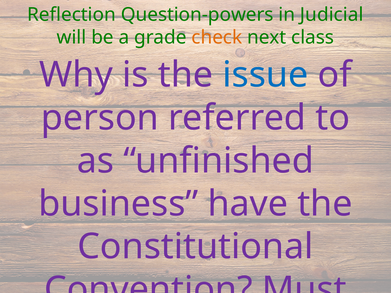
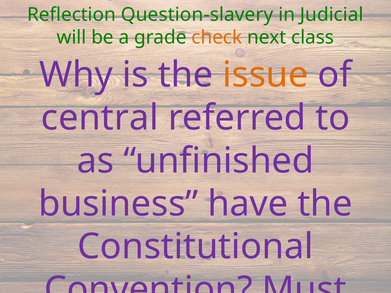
Question-powers: Question-powers -> Question-slavery (197, 15)
issue colour: blue -> orange (265, 75)
person: person -> central (100, 118)
